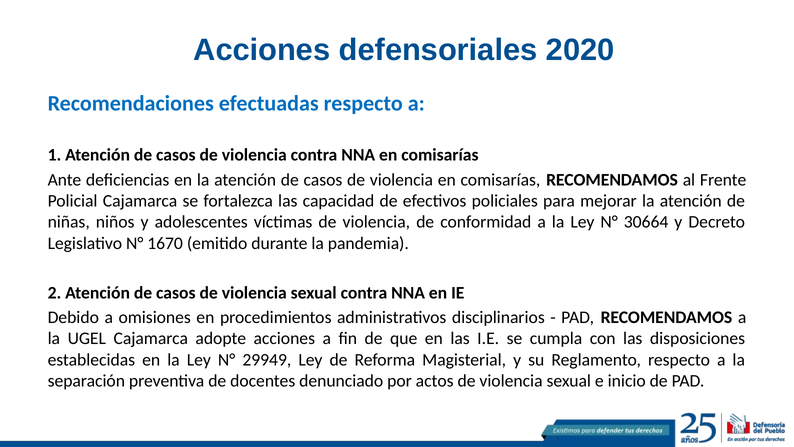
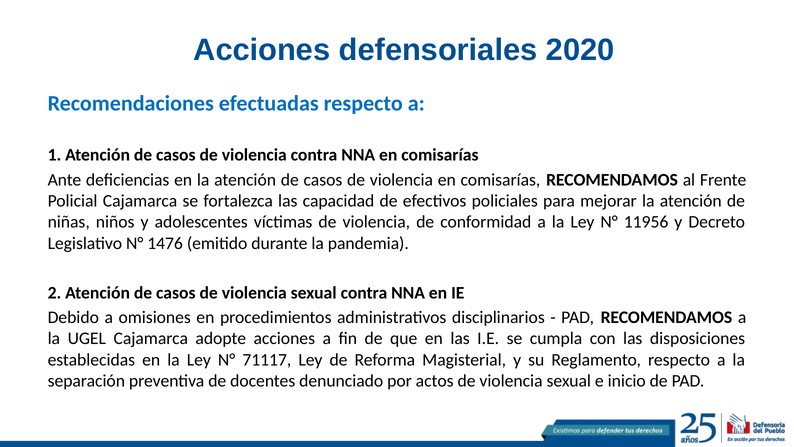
30664: 30664 -> 11956 (646, 222)
1670: 1670 -> 1476 (165, 243)
29949: 29949 -> 71117 (267, 359)
